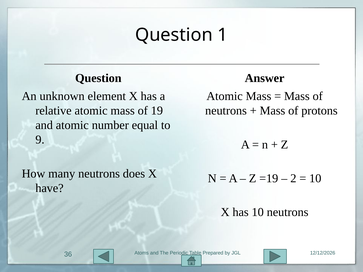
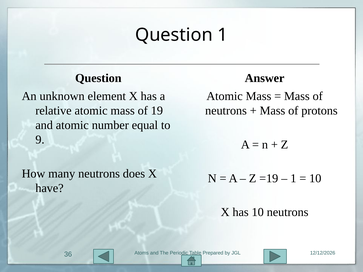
2: 2 -> 1 (293, 179)
